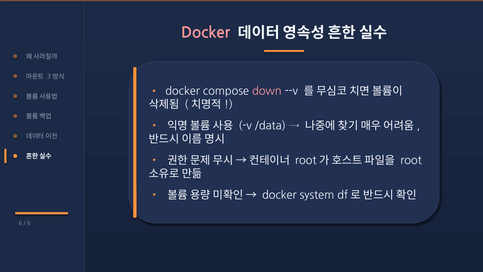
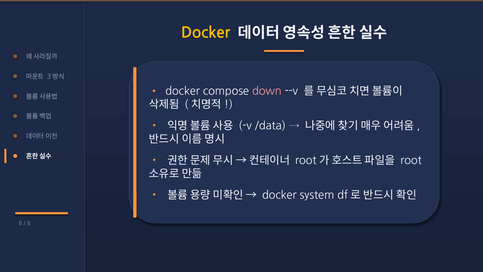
Docker colour: pink -> yellow (206, 33)
